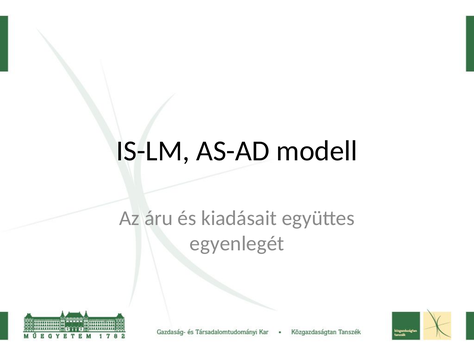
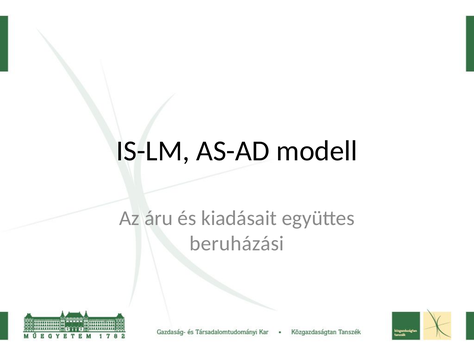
egyenlegét: egyenlegét -> beruházási (237, 243)
